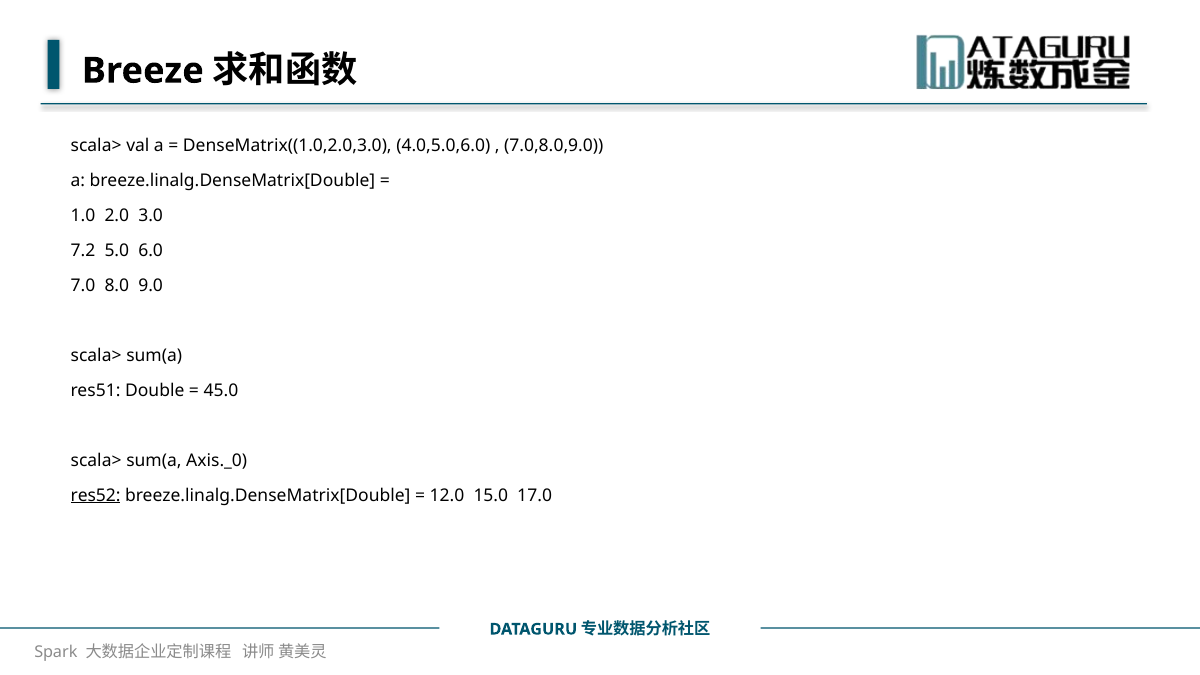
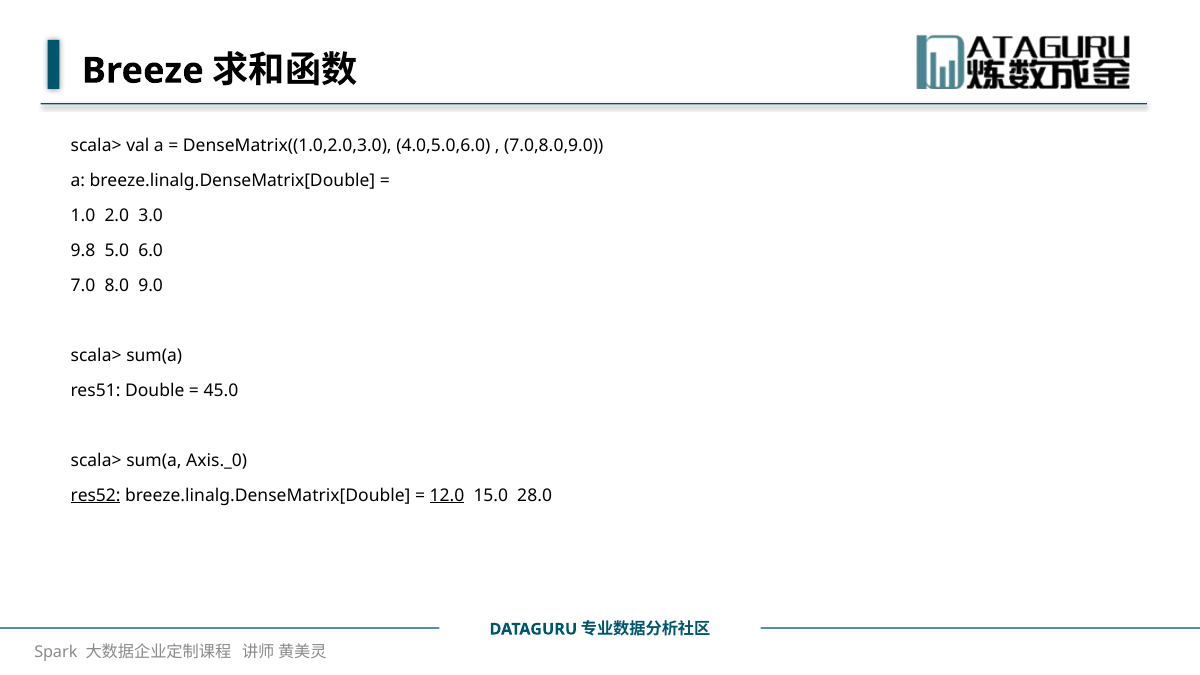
7.2: 7.2 -> 9.8 (83, 250)
12.0 underline: none -> present (447, 495)
17.0: 17.0 -> 28.0 (535, 495)
